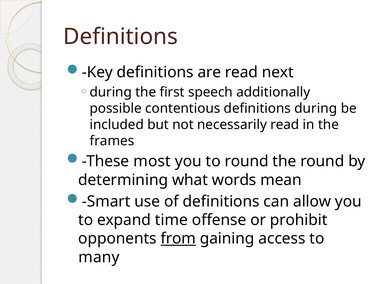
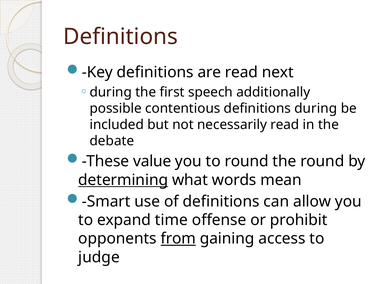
frames: frames -> debate (112, 141)
most: most -> value (152, 161)
determining underline: none -> present (123, 180)
many: many -> judge (99, 257)
